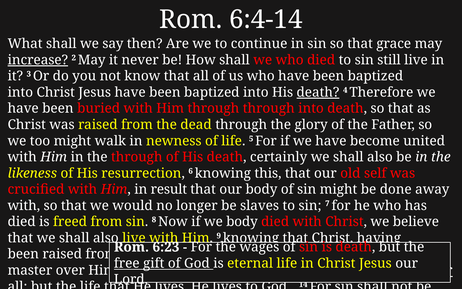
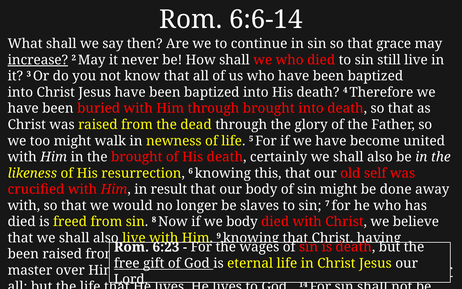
6:4-14: 6:4-14 -> 6:6-14 (266, 20)
death underline: present -> none (318, 92)
through through: through -> brought (269, 108)
the through: through -> brought (137, 157)
